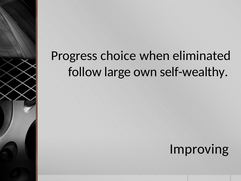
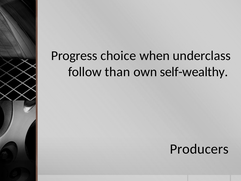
eliminated: eliminated -> underclass (202, 56)
large: large -> than (117, 72)
Improving: Improving -> Producers (199, 149)
